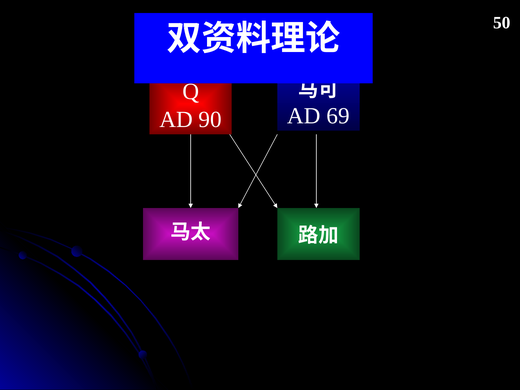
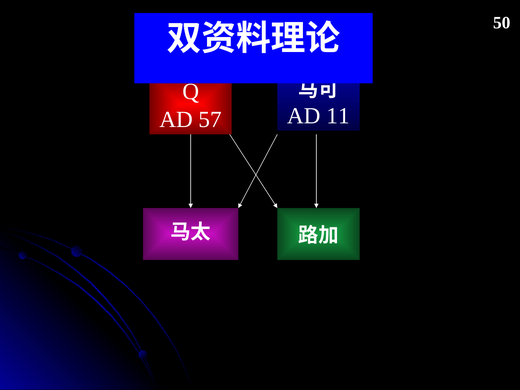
69: 69 -> 11 (338, 116)
90: 90 -> 57 (210, 119)
